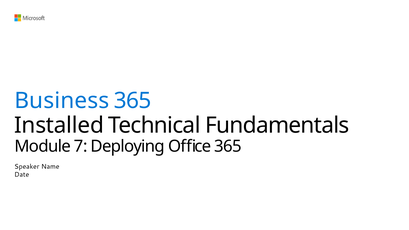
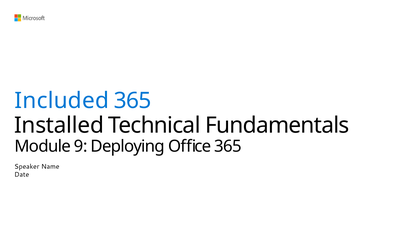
Business: Business -> Included (62, 101)
7: 7 -> 9 (81, 147)
